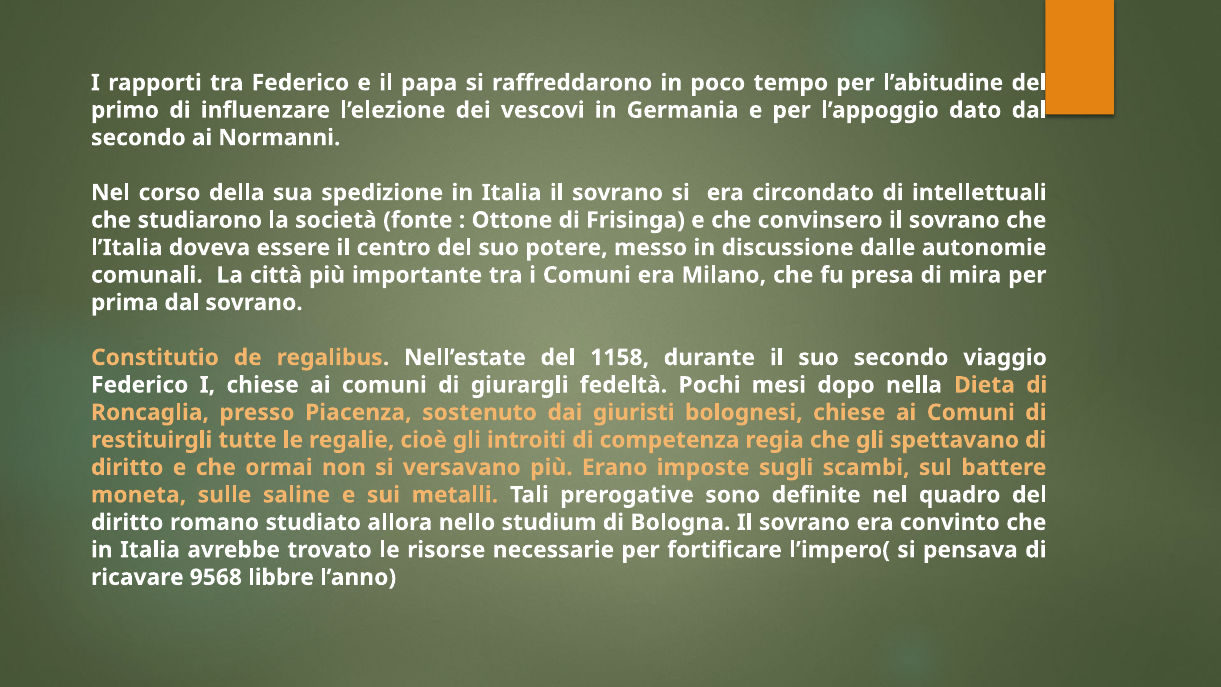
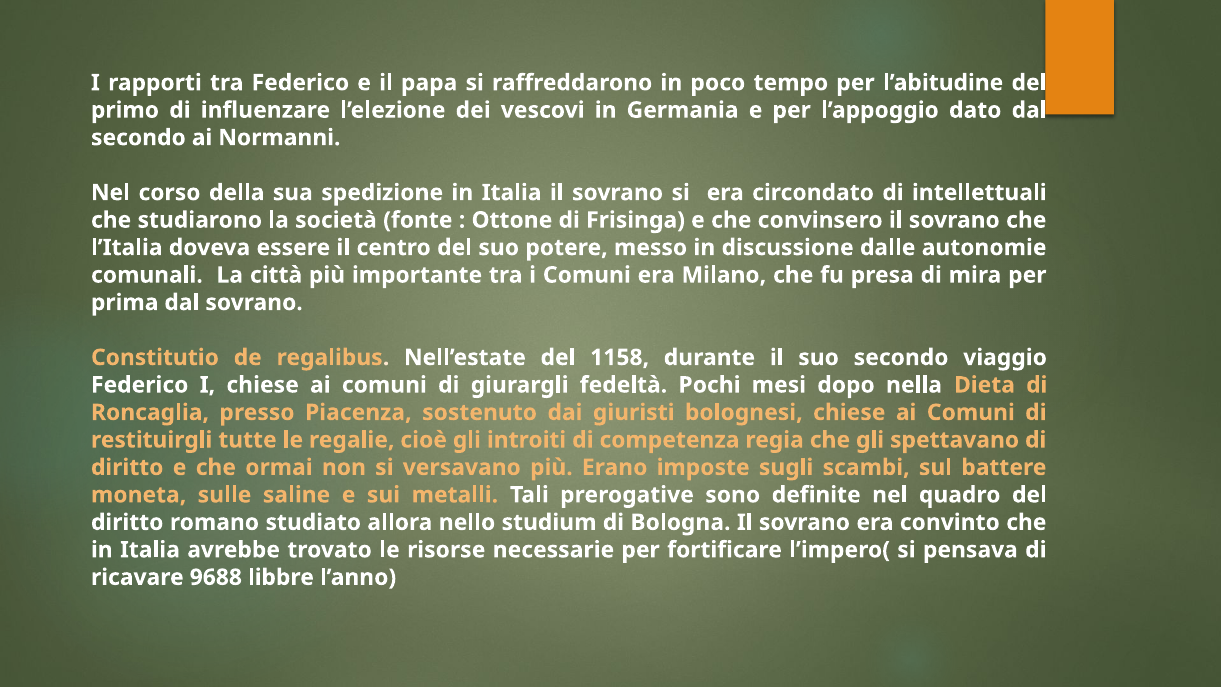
9568: 9568 -> 9688 (216, 577)
